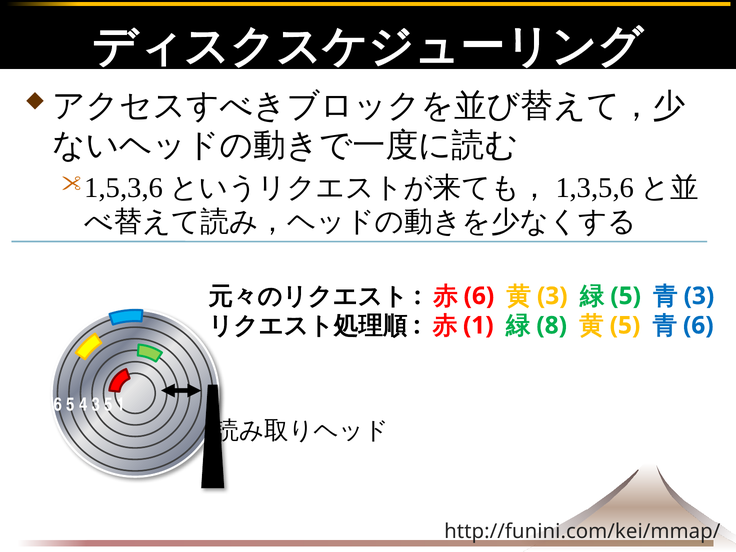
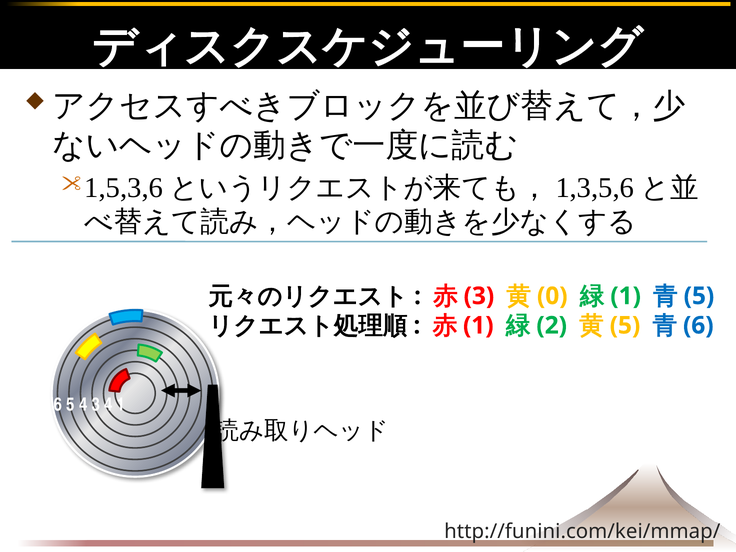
6: 6 -> 3 (479, 296)
3: 3 -> 0 (552, 296)
5: 5 -> 1 (626, 296)
3: 3 -> 5 (699, 296)
8: 8 -> 2 (552, 325)
3 5: 5 -> 4 (108, 405)
